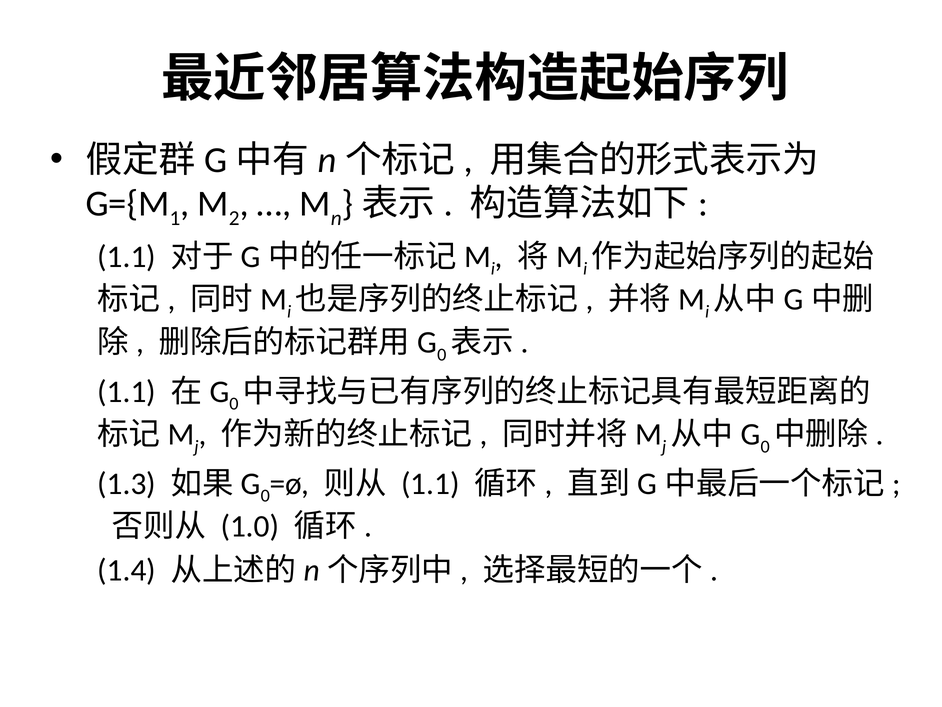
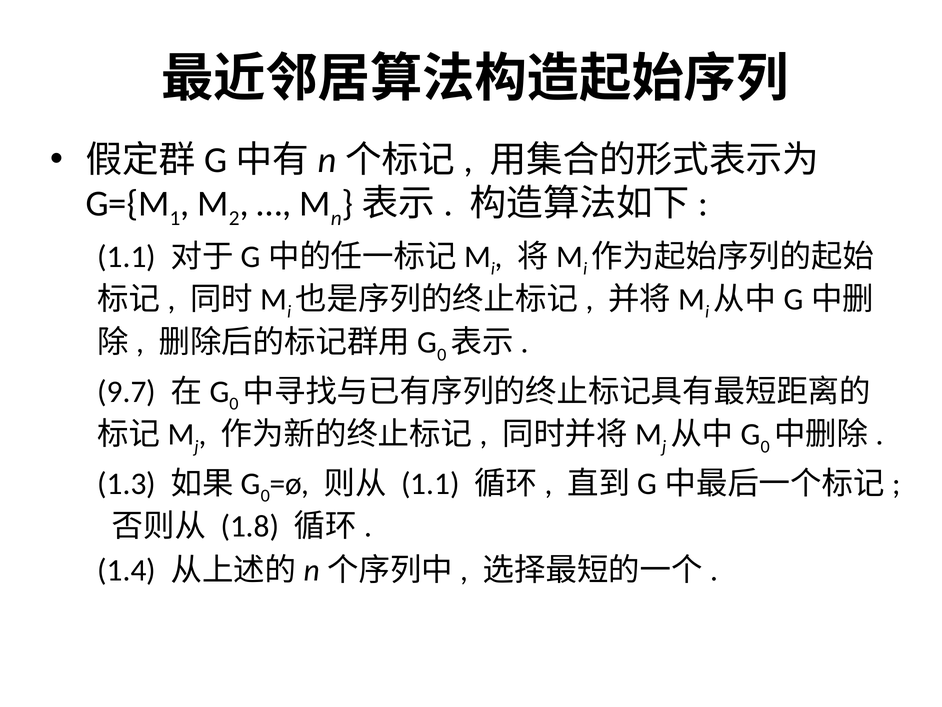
1.1: 1.1 -> 9.7 (127, 391)
1.0: 1.0 -> 1.8 (250, 526)
